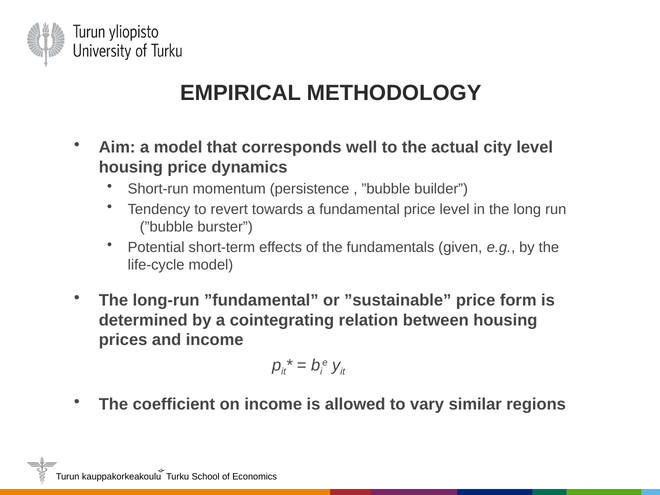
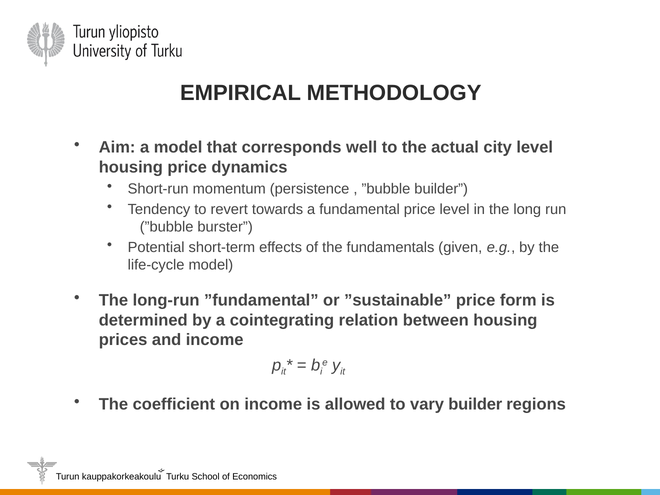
vary similar: similar -> builder (475, 404)
